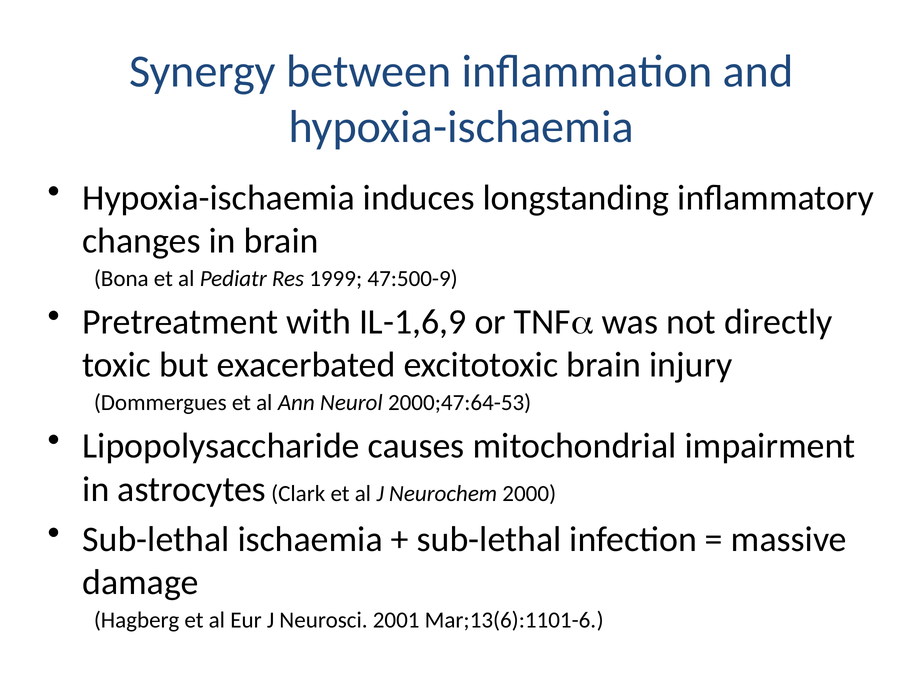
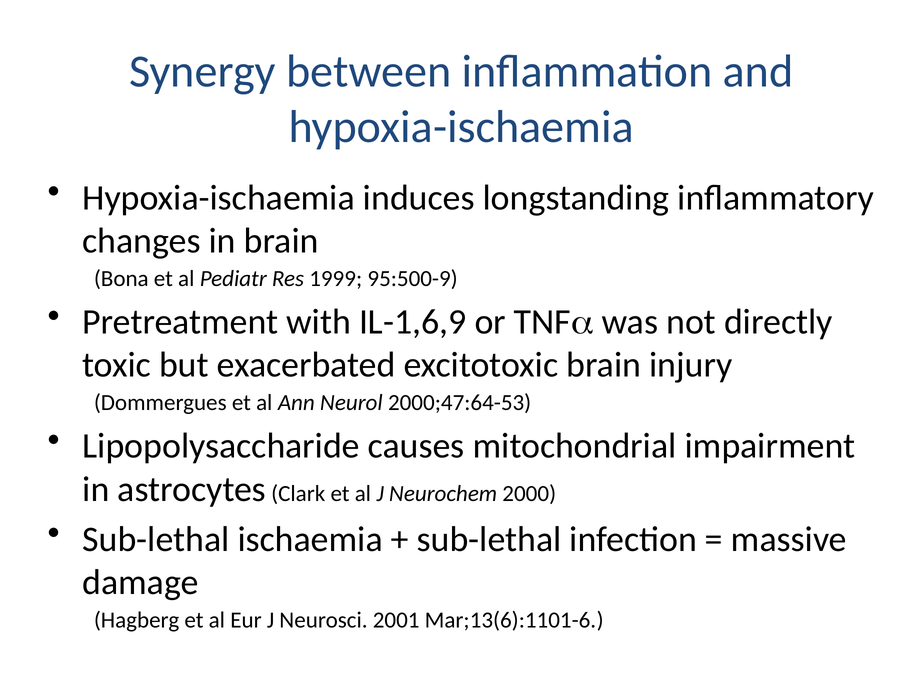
47:500-9: 47:500-9 -> 95:500-9 (413, 279)
